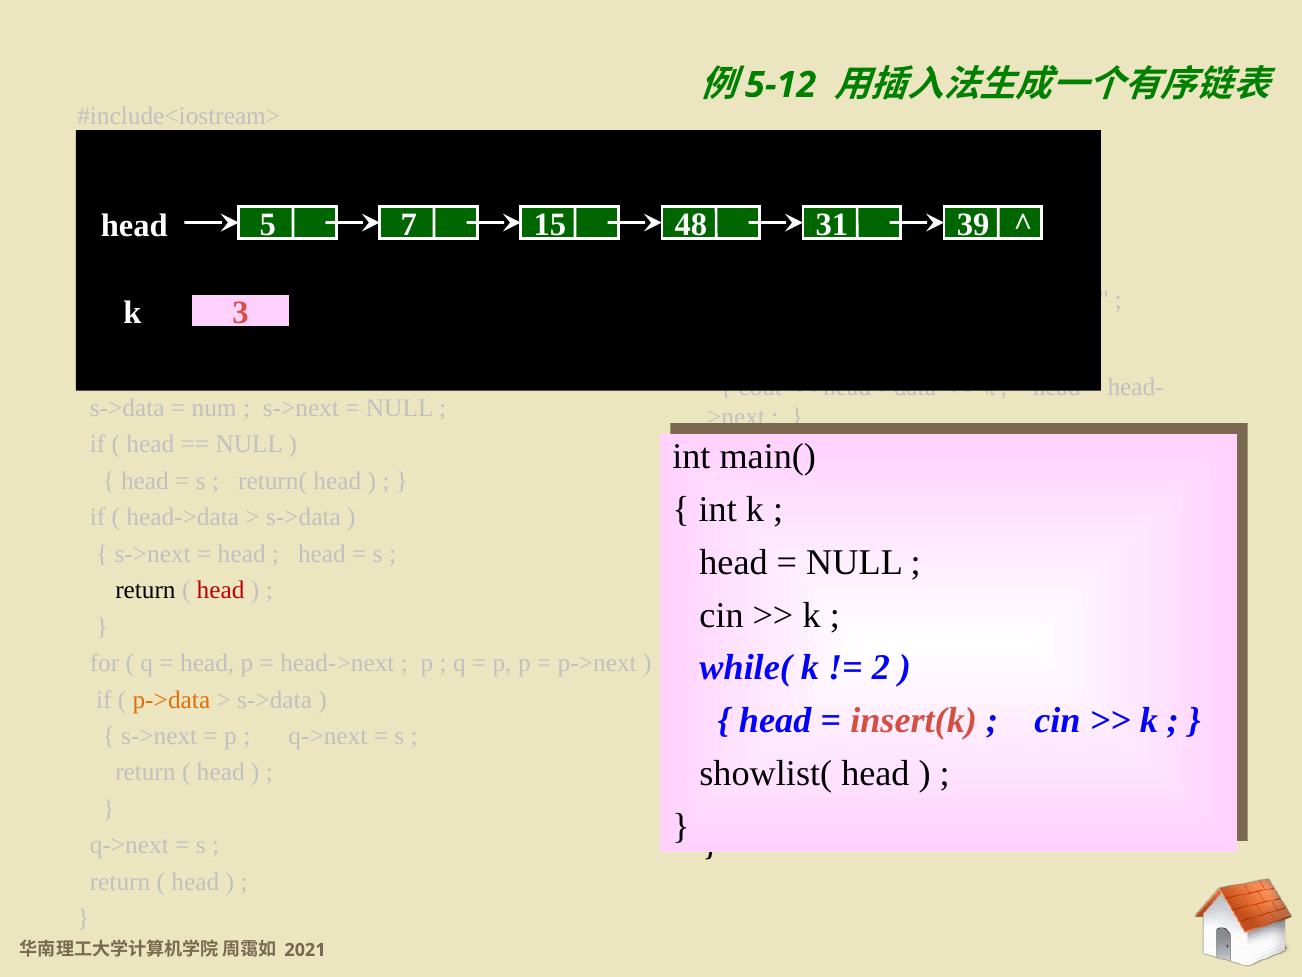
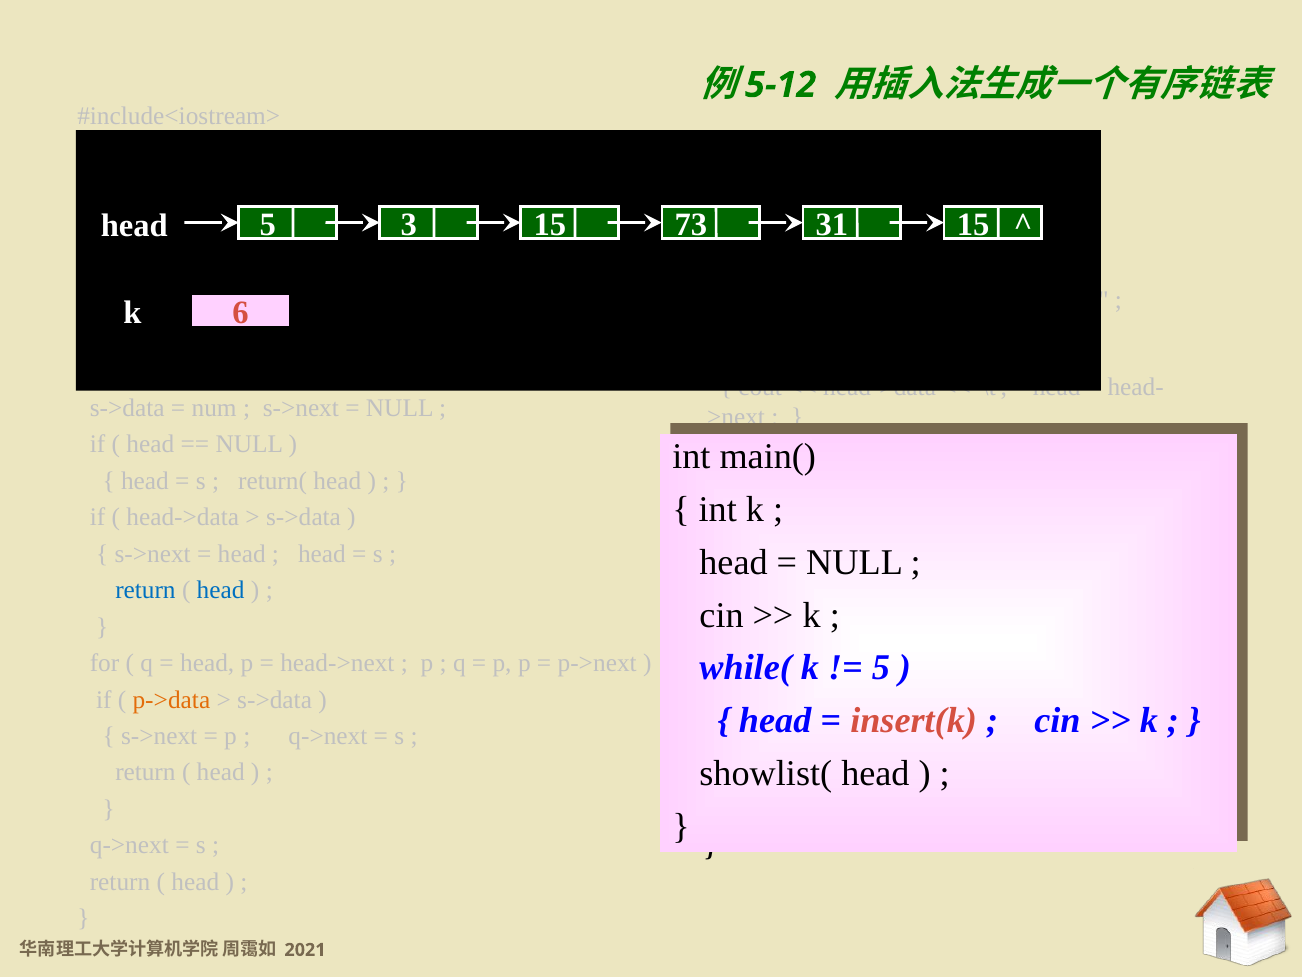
7: 7 -> 3 (409, 225)
48: 48 -> 73 (691, 225)
31 39: 39 -> 15 (973, 225)
3: 3 -> 6 (240, 312)
return colour: black -> blue (145, 590)
head colour: red -> blue (221, 590)
2: 2 -> 5 (881, 668)
